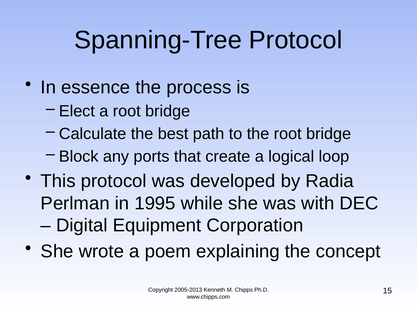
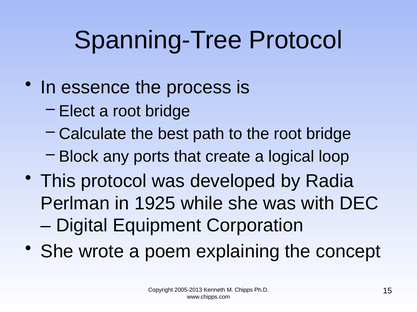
1995: 1995 -> 1925 (155, 204)
